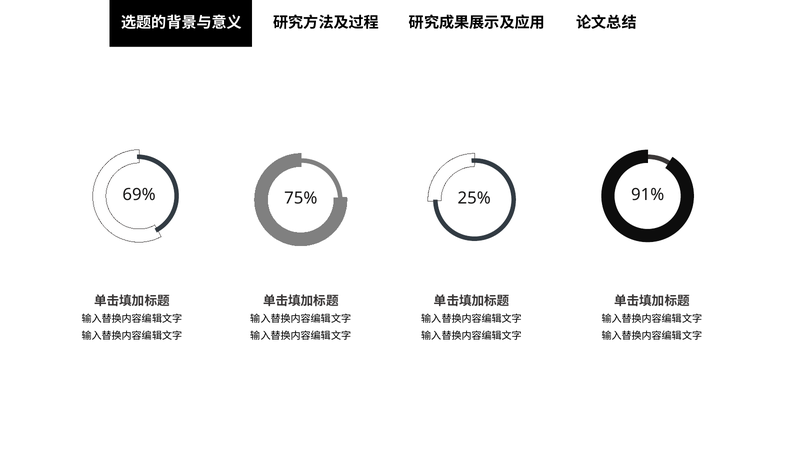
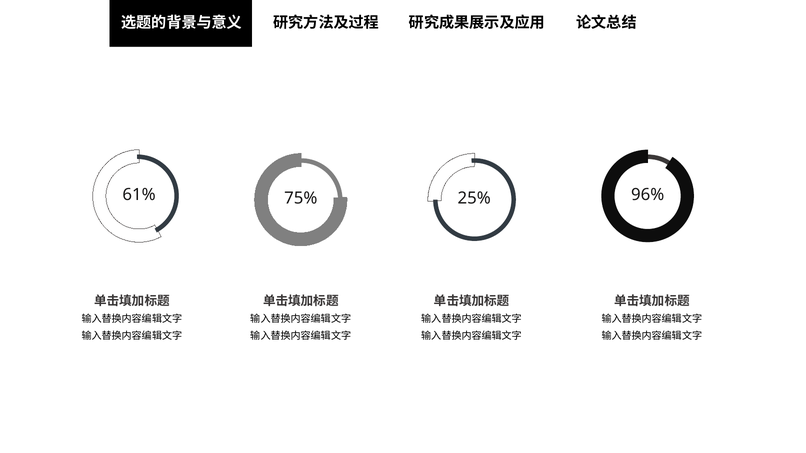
69%: 69% -> 61% (139, 195)
91%: 91% -> 96% (648, 195)
